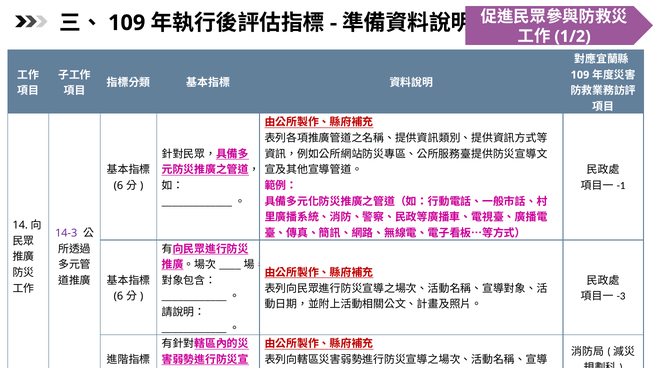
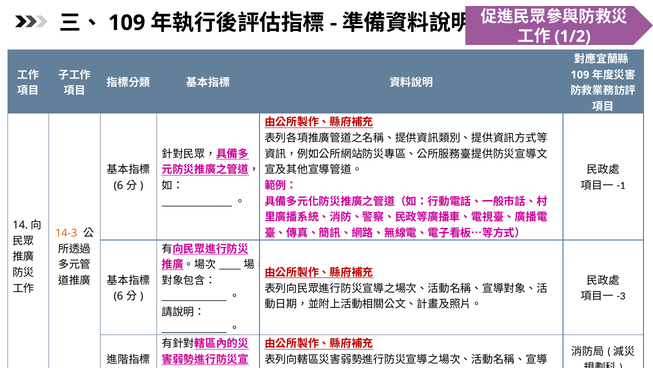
14-3 colour: purple -> orange (66, 233)
